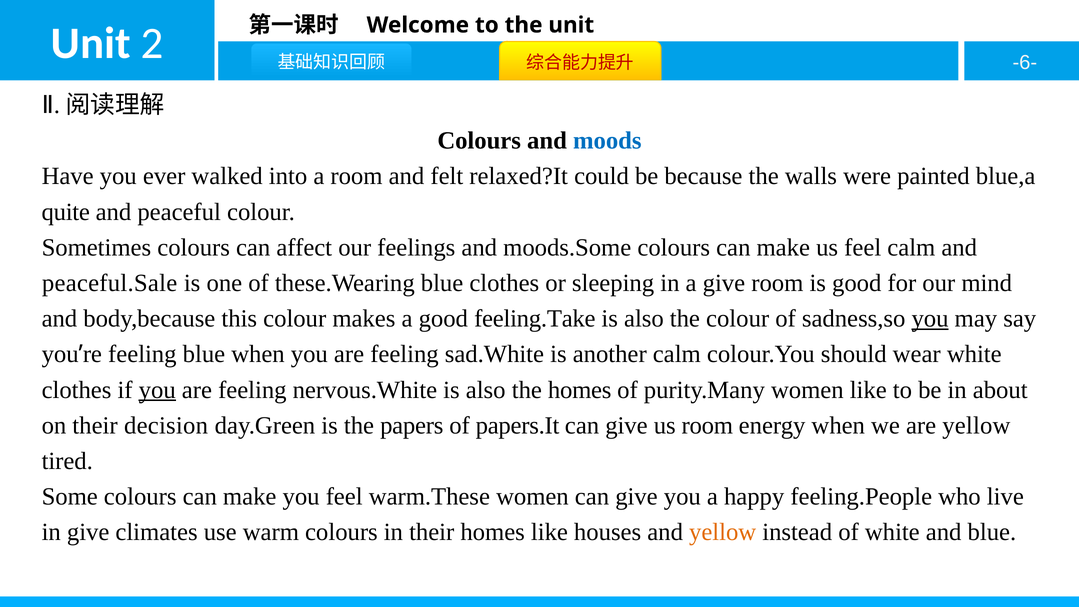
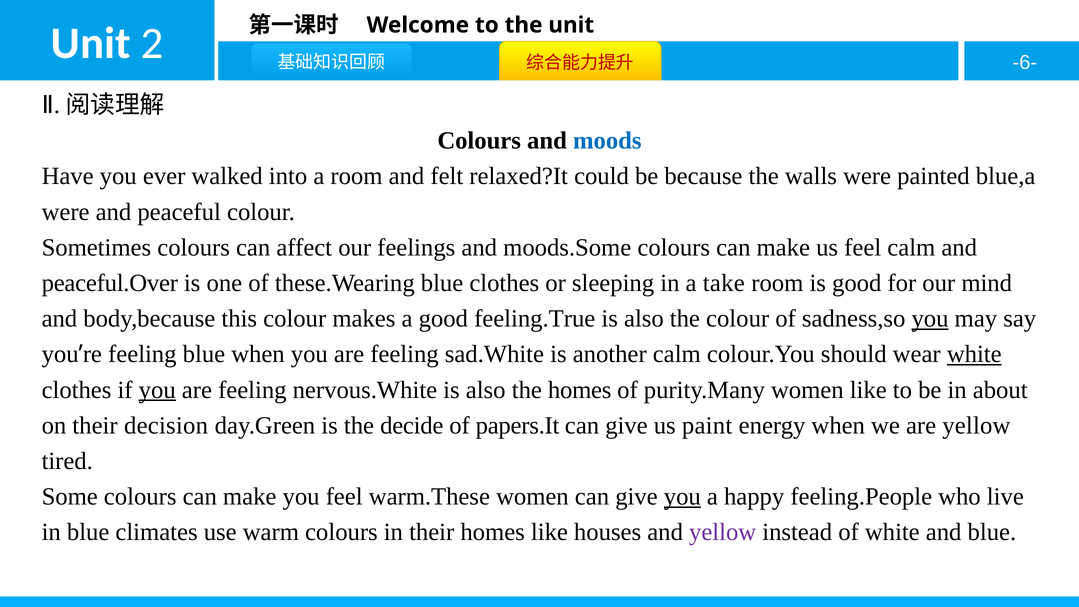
quite: quite -> were (66, 212)
peaceful.Sale: peaceful.Sale -> peaceful.Over (110, 283)
a give: give -> take (724, 283)
feeling.Take: feeling.Take -> feeling.True (535, 319)
white underline: none -> present (974, 354)
papers: papers -> decide (412, 425)
us room: room -> paint (707, 425)
you underline: none -> present (682, 497)
in give: give -> blue (88, 532)
yellow colour: orange -> purple (723, 532)
